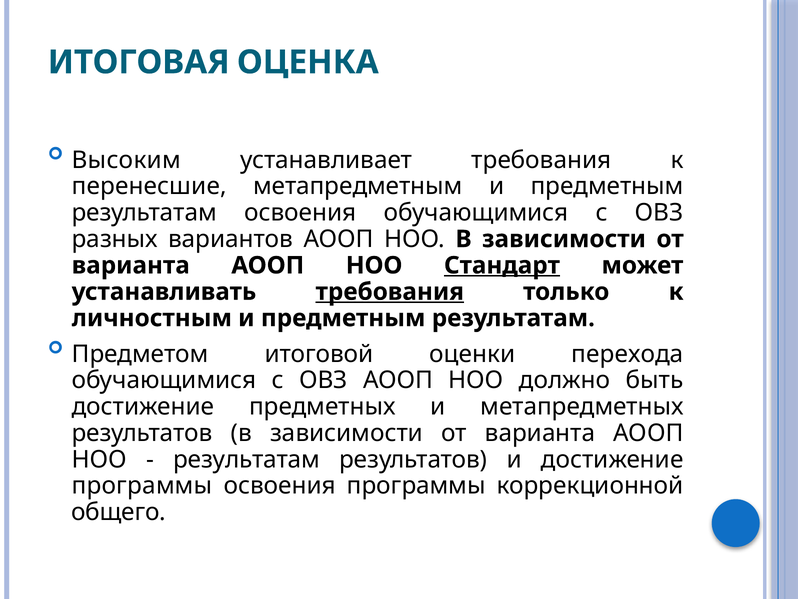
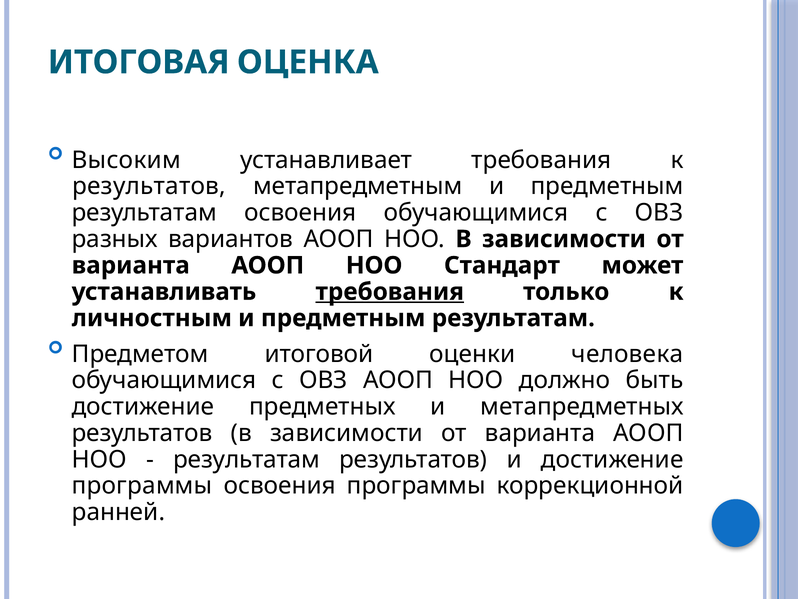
перенесшие: перенесшие -> результатов (149, 186)
Стандарт underline: present -> none (502, 265)
перехода: перехода -> человека (627, 354)
общего: общего -> ранней (118, 512)
